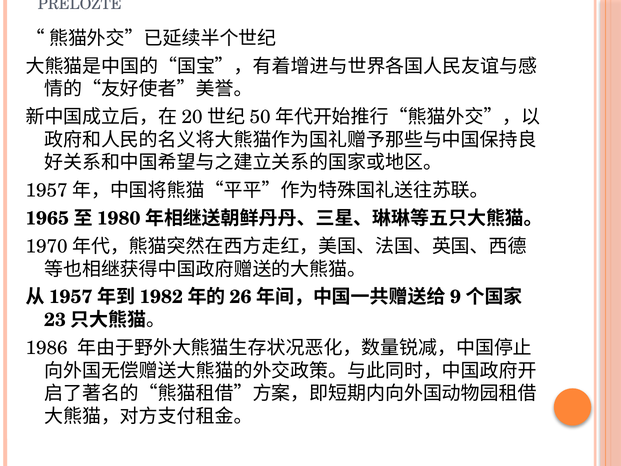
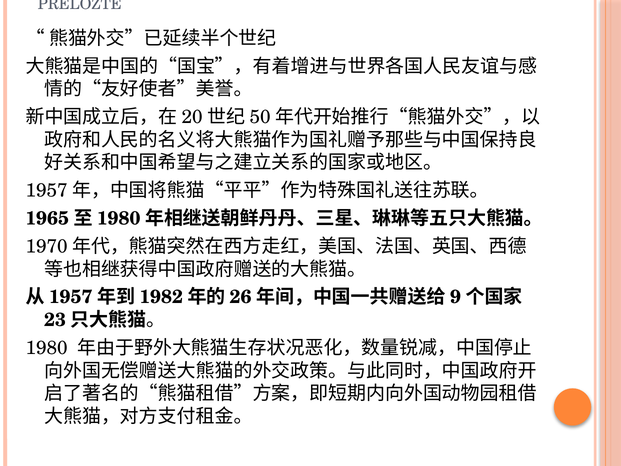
1986: 1986 -> 1980 (47, 348)
